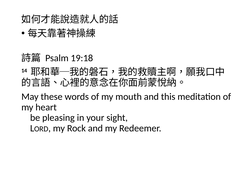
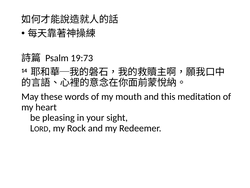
19:18: 19:18 -> 19:73 (82, 58)
